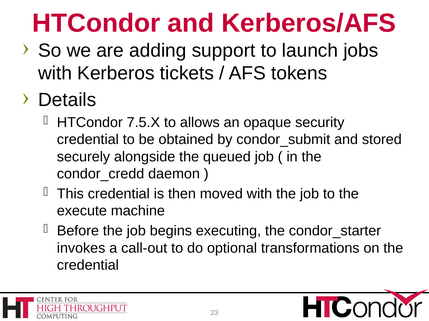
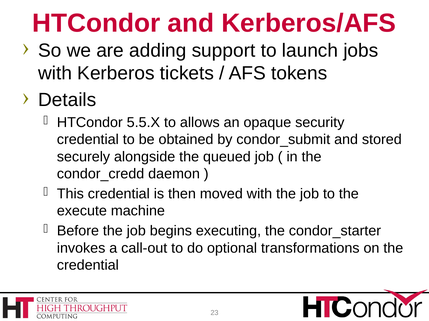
7.5.X: 7.5.X -> 5.5.X (143, 123)
